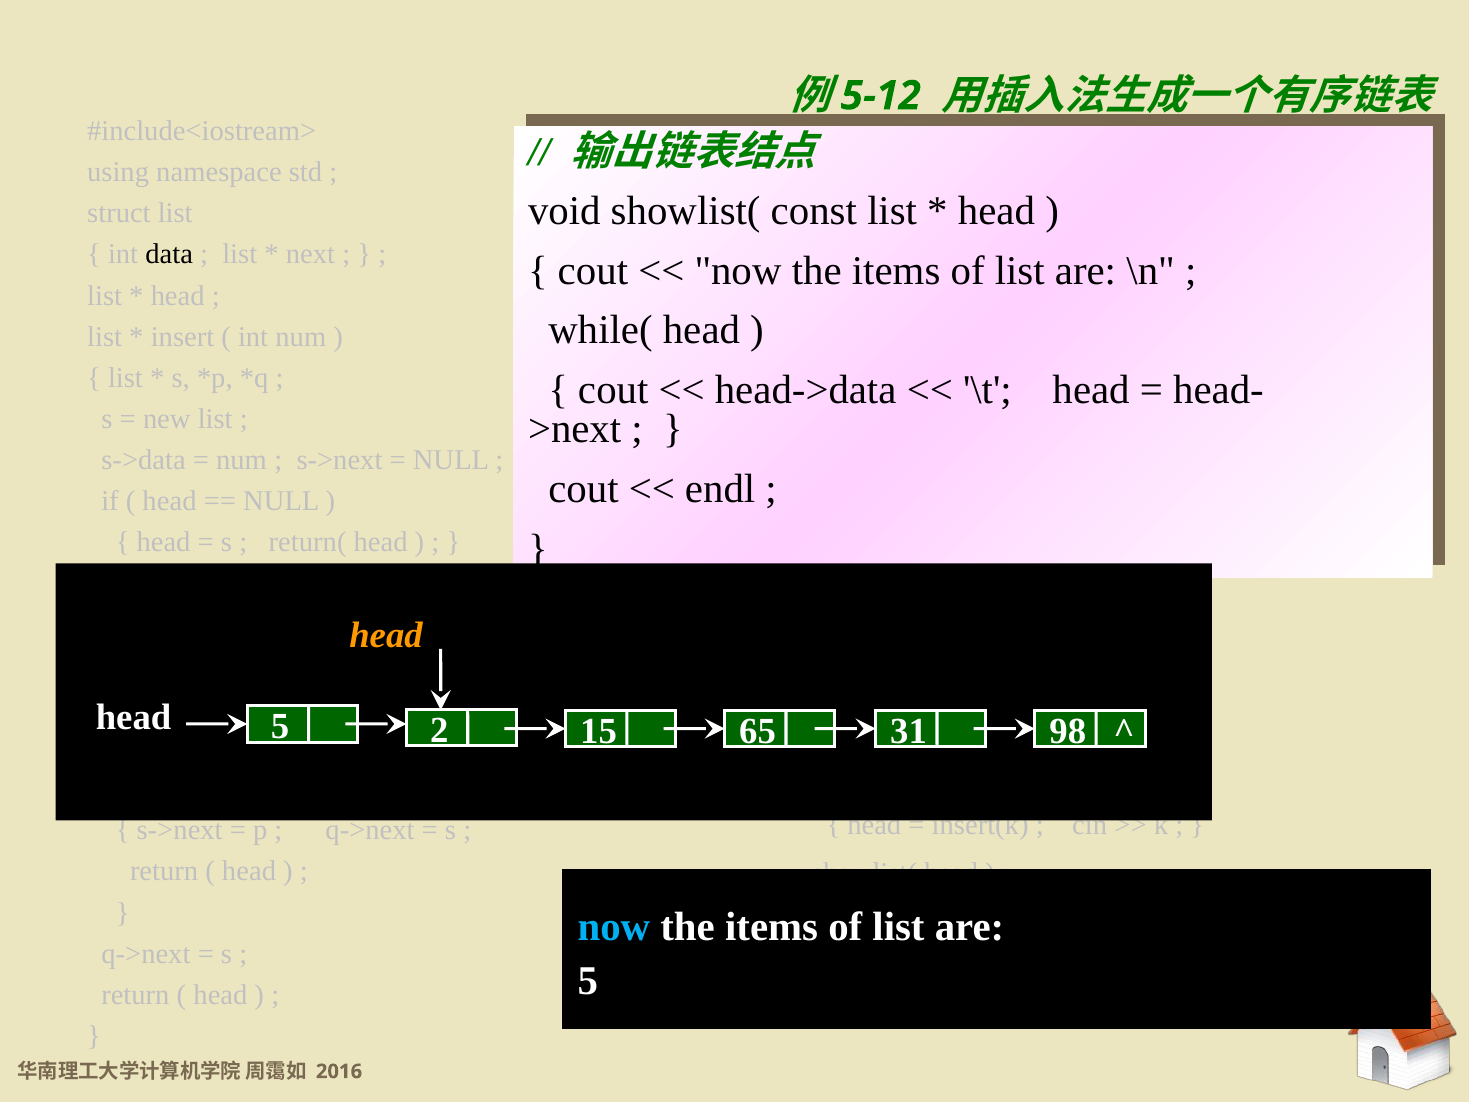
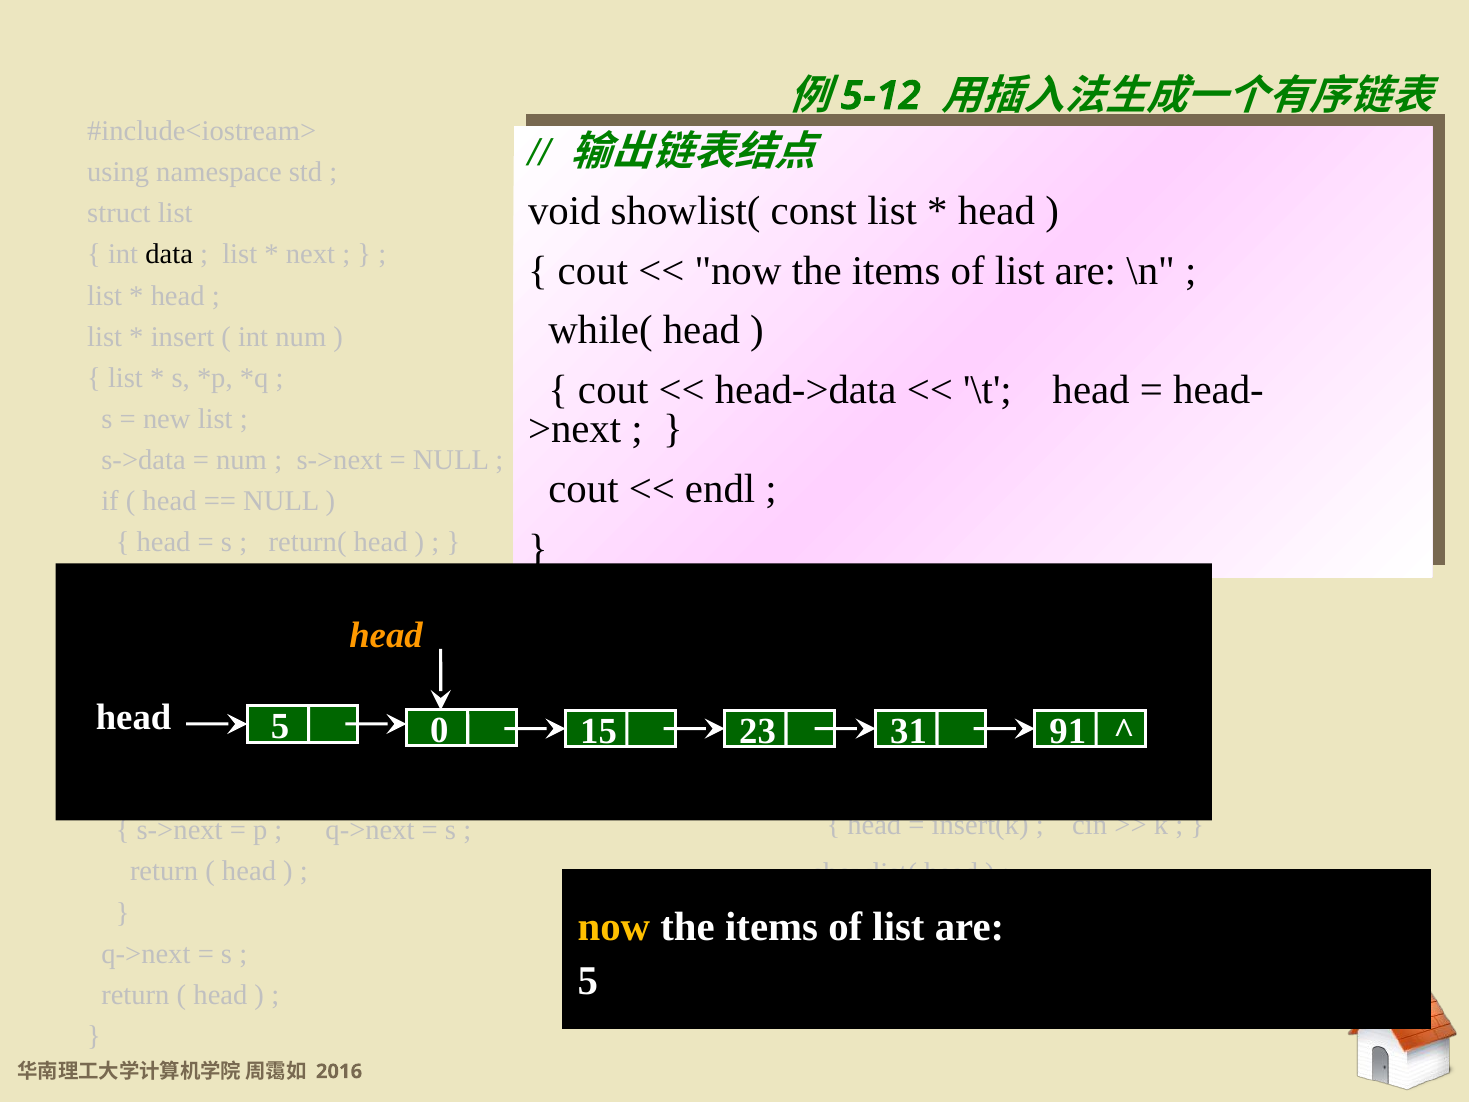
2: 2 -> 0 (439, 730)
65: 65 -> 23 (758, 731)
98: 98 -> 91 (1068, 731)
now colour: light blue -> yellow (614, 927)
